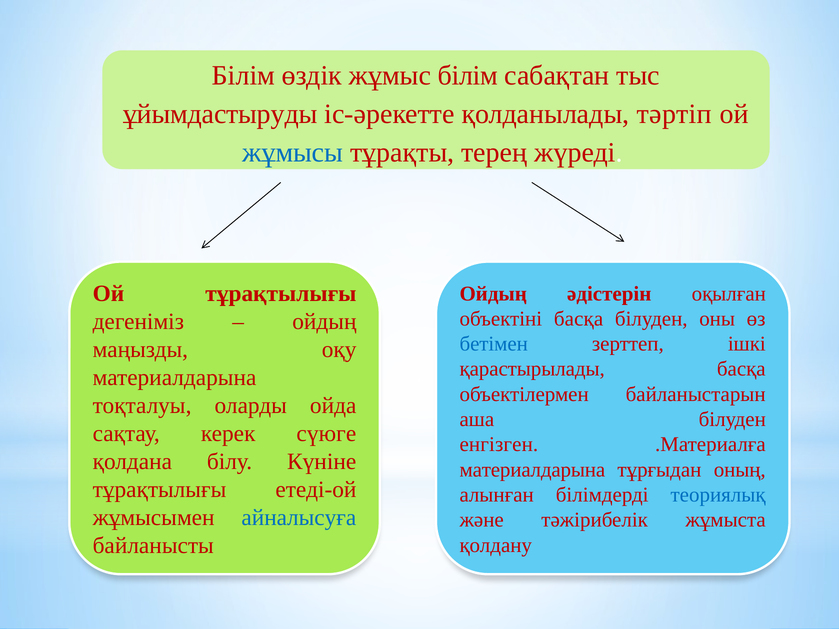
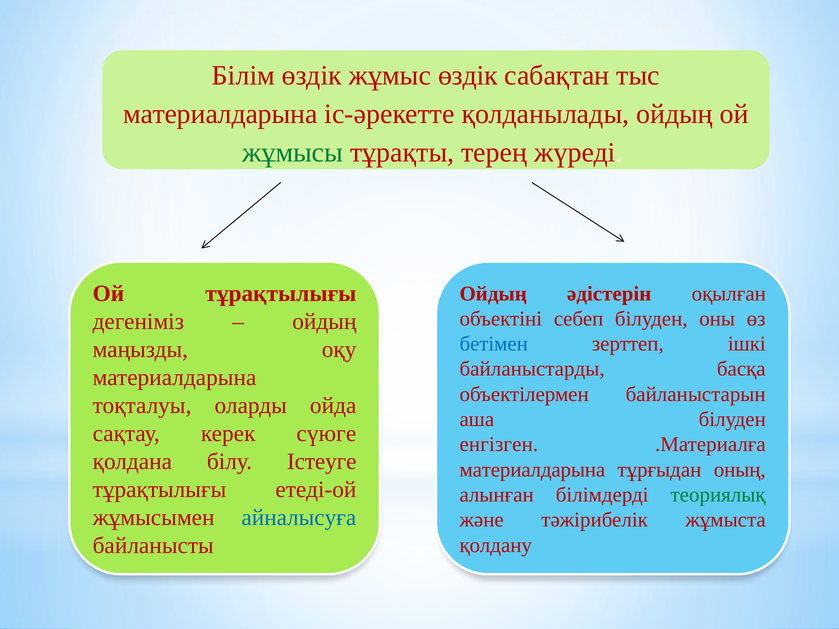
жұмыс білім: білім -> өздік (468, 76)
ұйымдастыруды: ұйымдастыруды -> материалдарына (220, 114)
қолданылады тәртіп: тәртіп -> ойдың (675, 114)
жұмысы colour: blue -> green (293, 153)
объектіні басқа: басқа -> себеп (579, 319)
қарастырылады: қарастырылады -> байланыстарды (532, 369)
Күніне: Күніне -> Істеуге (322, 462)
теориялық colour: blue -> green (718, 495)
